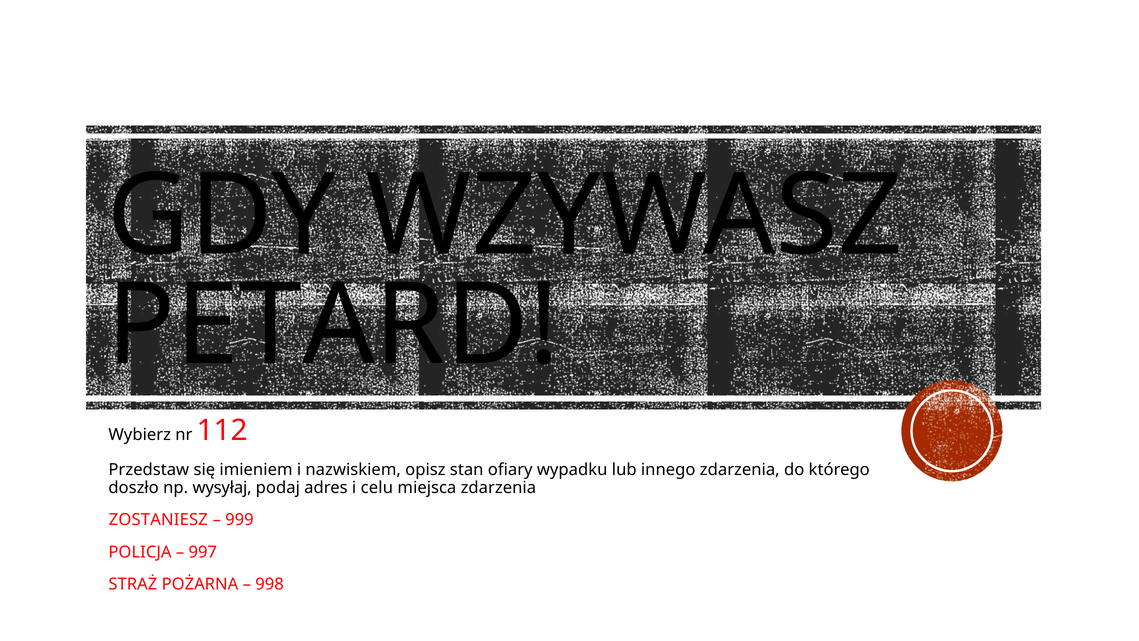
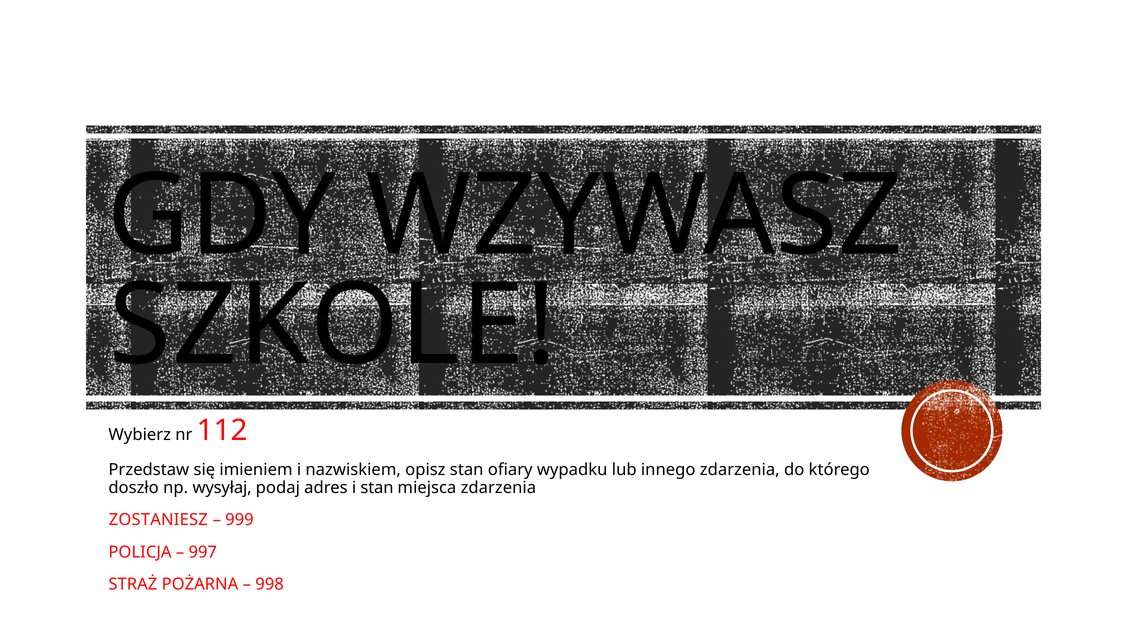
PETARD: PETARD -> SZKOLE (332, 325)
i celu: celu -> stan (377, 487)
